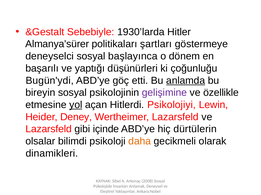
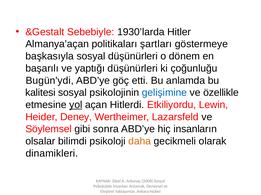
Almanya’sürer: Almanya’sürer -> Almanya’açan (57, 44)
deneyselci: deneyselci -> başkasıyla (50, 56)
sosyal başlayınca: başlayınca -> düşünürleri (133, 56)
anlamda underline: present -> none (186, 81)
bireyin: bireyin -> kalitesi (40, 93)
gelişimine colour: purple -> blue (164, 93)
Psikolojiyi: Psikolojiyi -> Etkiliyordu (172, 105)
Lazarsfeld: Lazarsfeld -> Söylemsel (49, 130)
içinde: içinde -> sonra (106, 130)
dürtülerin: dürtülerin -> insanların (195, 130)
